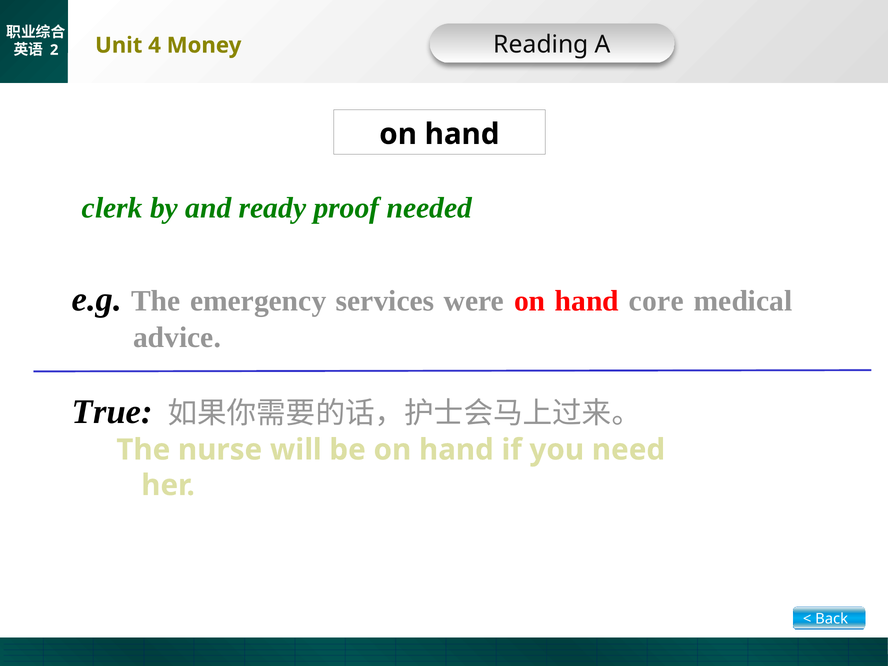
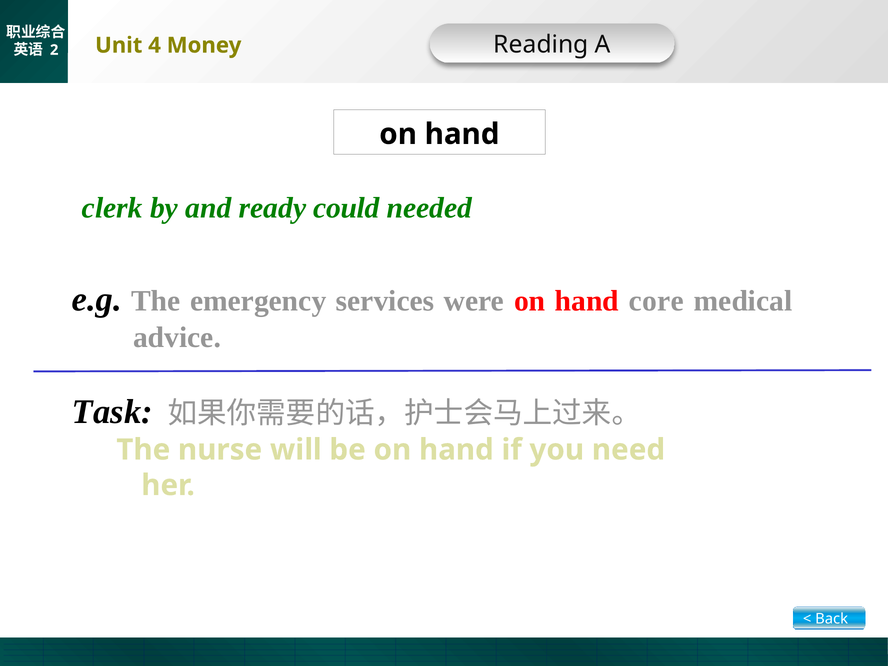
proof: proof -> could (347, 208)
True: True -> Task (112, 412)
